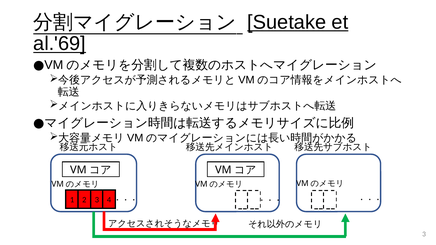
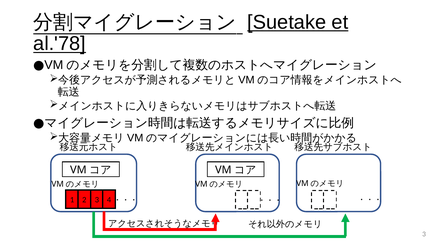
al.'69: al.'69 -> al.'78 (60, 44)
